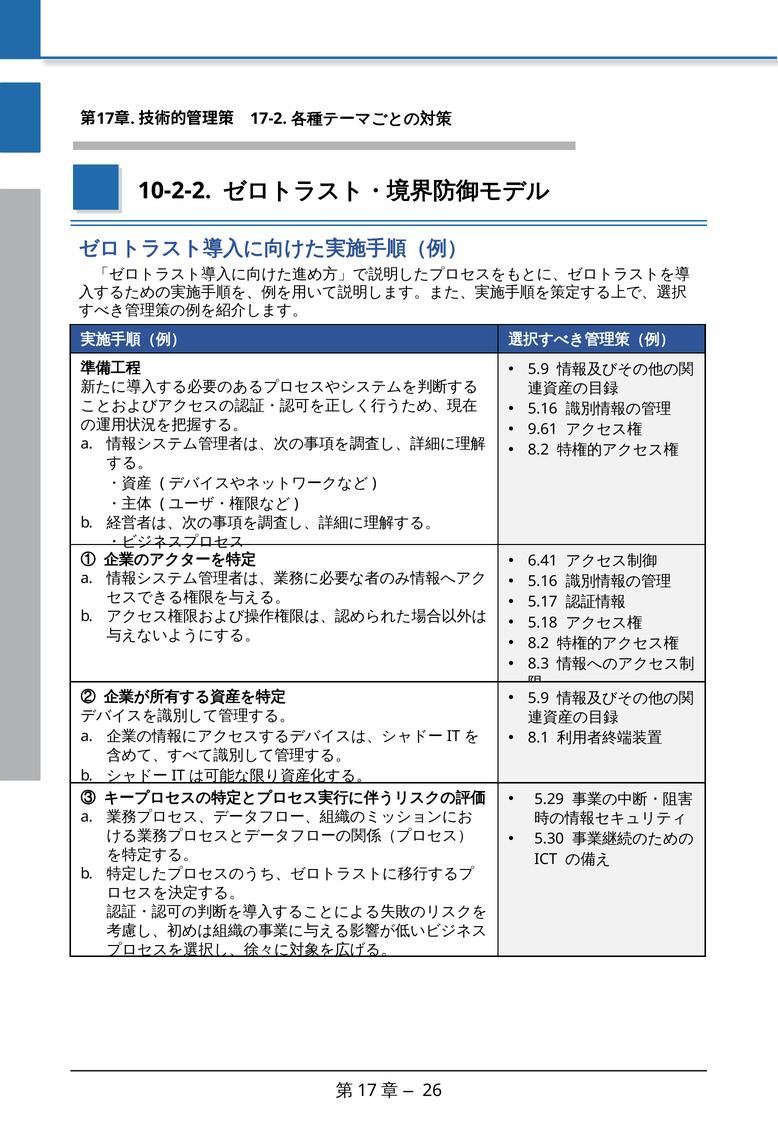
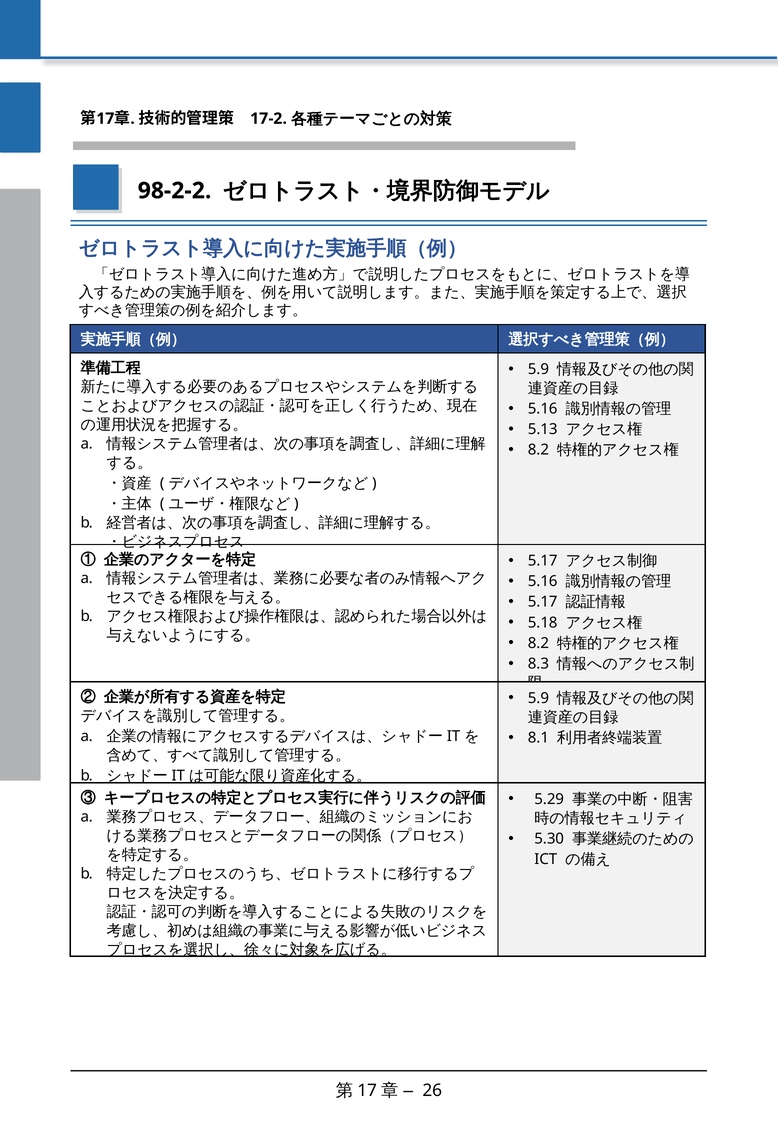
10-2-2: 10-2-2 -> 98-2-2 (175, 191)
9.61: 9.61 -> 5.13 (543, 430)
6.41: 6.41 -> 5.17 (543, 561)
